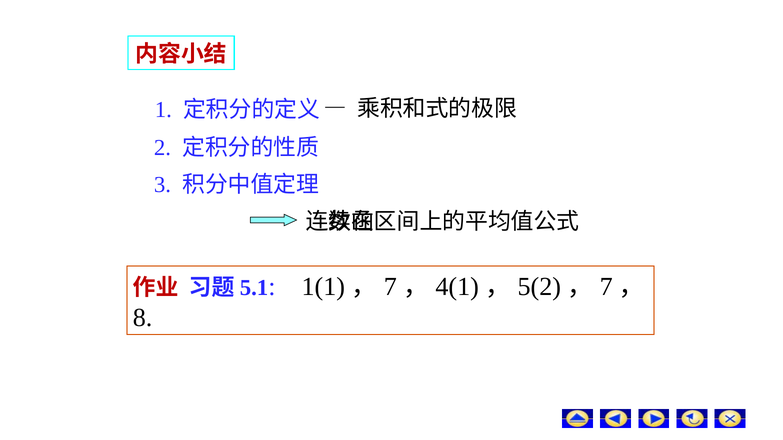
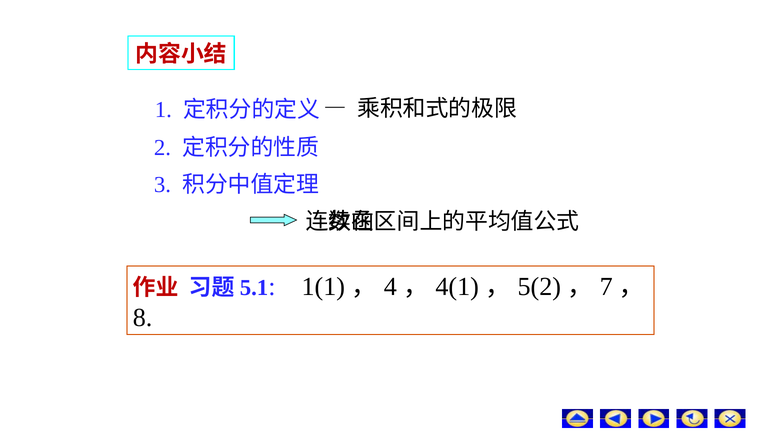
7: 7 -> 4 (390, 287)
